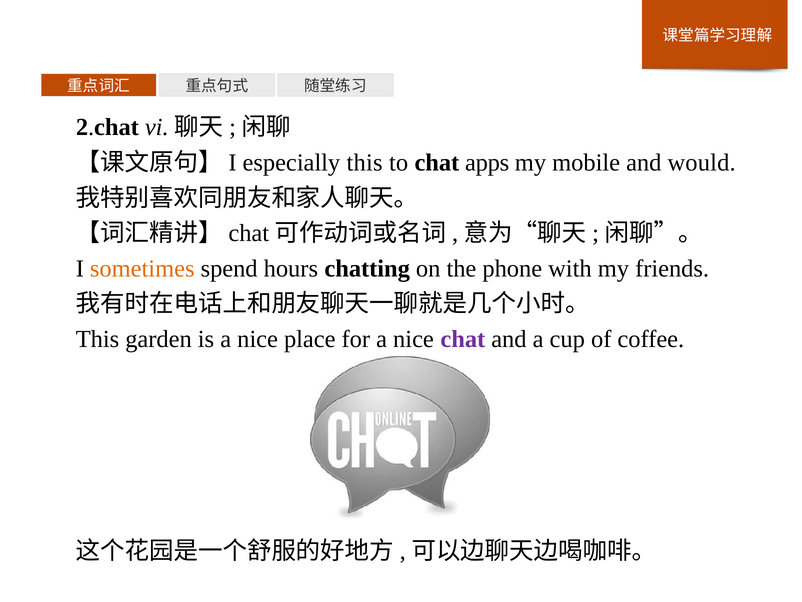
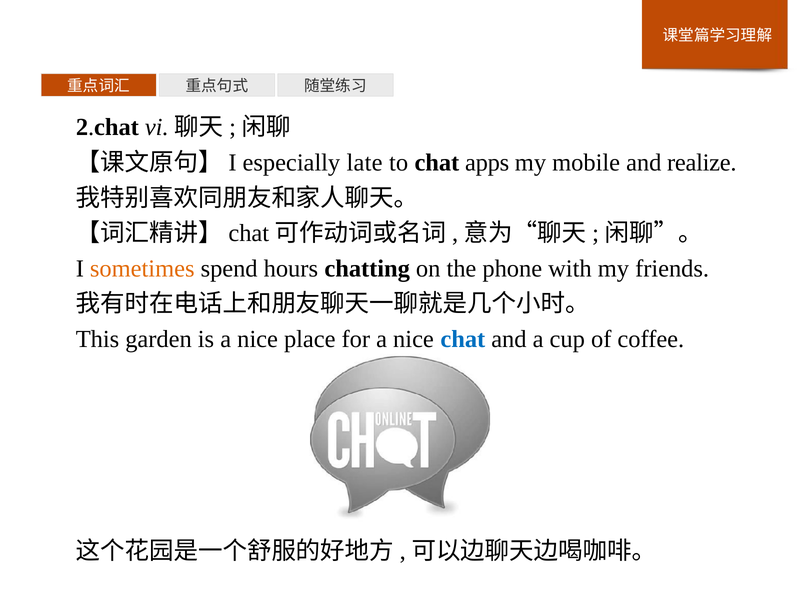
especially this: this -> late (365, 163)
would: would -> realize (702, 163)
chat colour: purple -> blue (463, 339)
